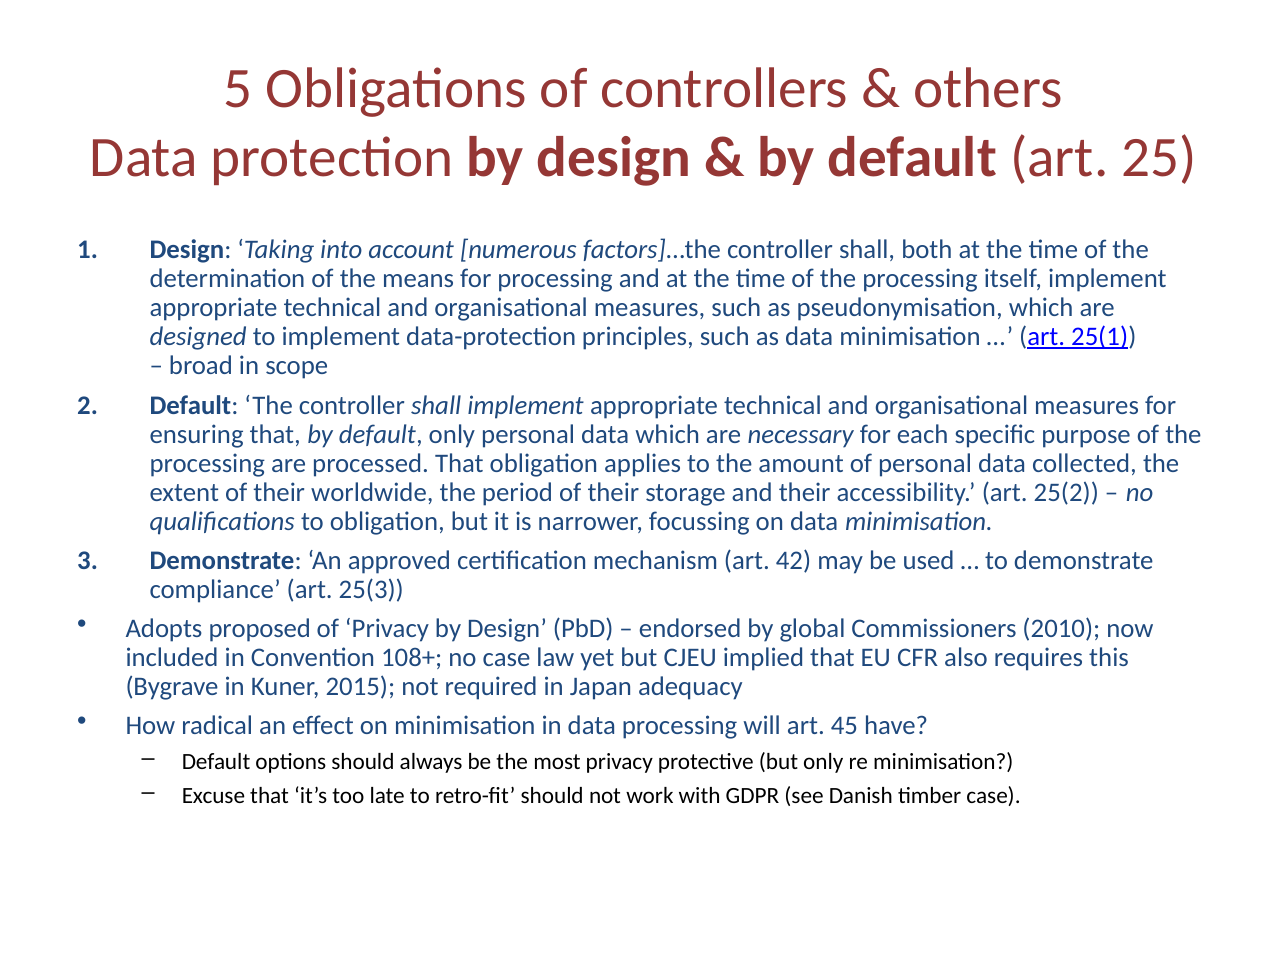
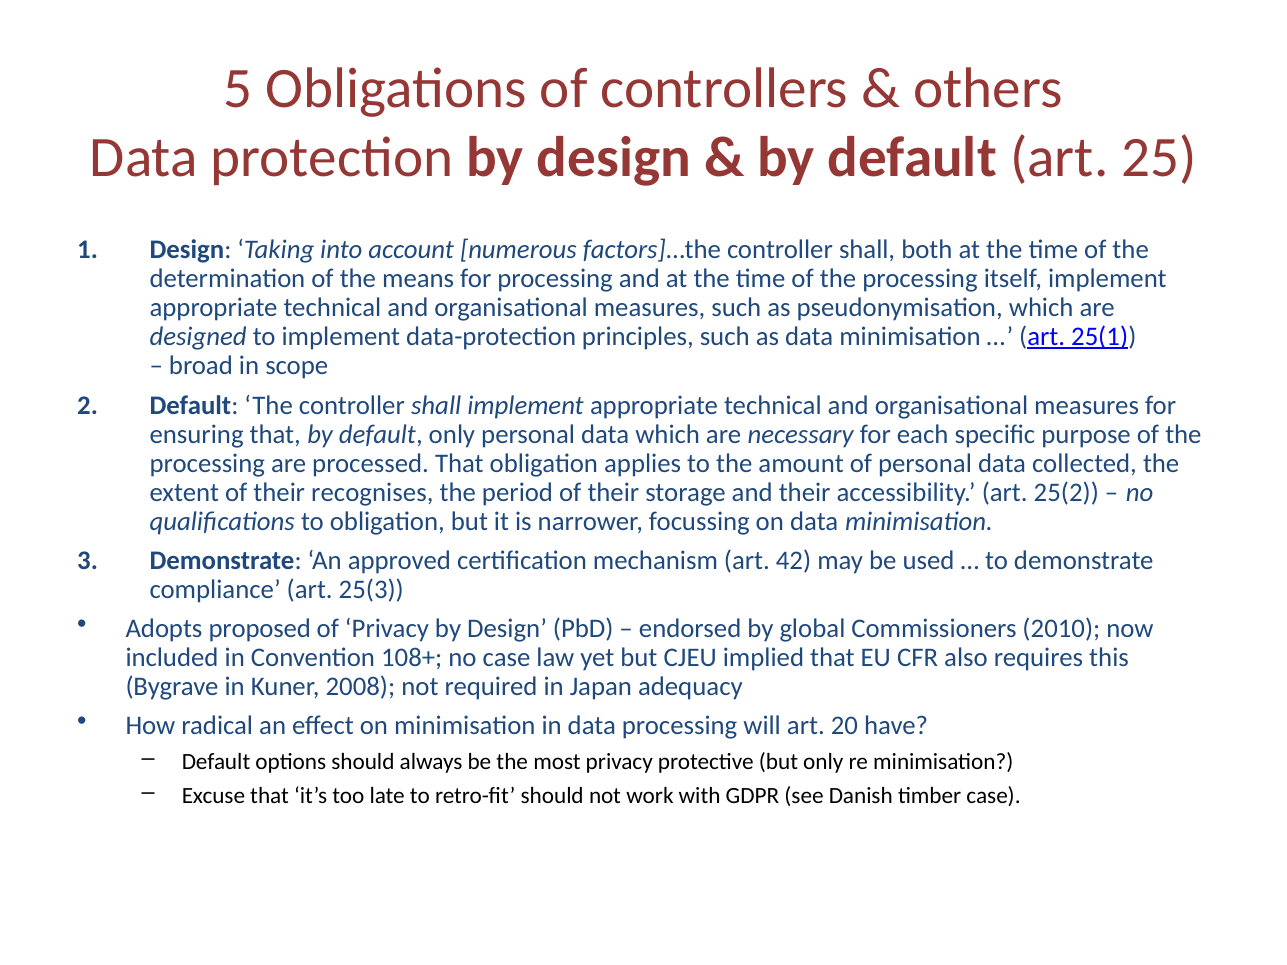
worldwide: worldwide -> recognises (372, 492)
2015: 2015 -> 2008 (360, 687)
45: 45 -> 20 (844, 726)
